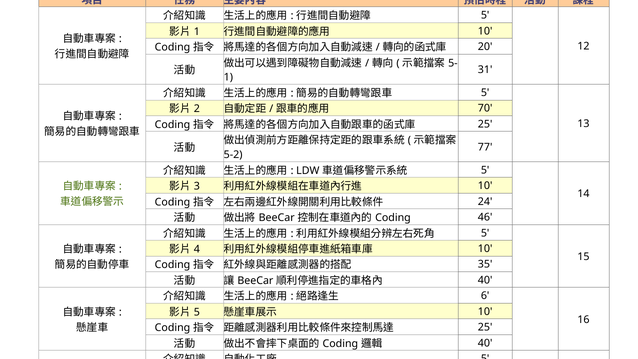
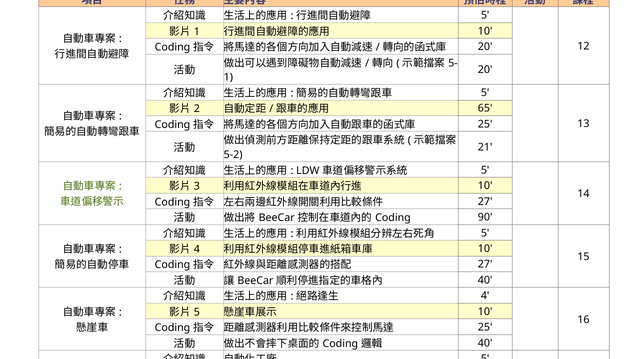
31: 31 -> 20 (485, 70)
70: 70 -> 65 (485, 108)
77: 77 -> 21 (485, 147)
24: 24 -> 27 (485, 201)
46: 46 -> 90 (485, 217)
35: 35 -> 27 (485, 264)
6: 6 -> 4 (485, 296)
